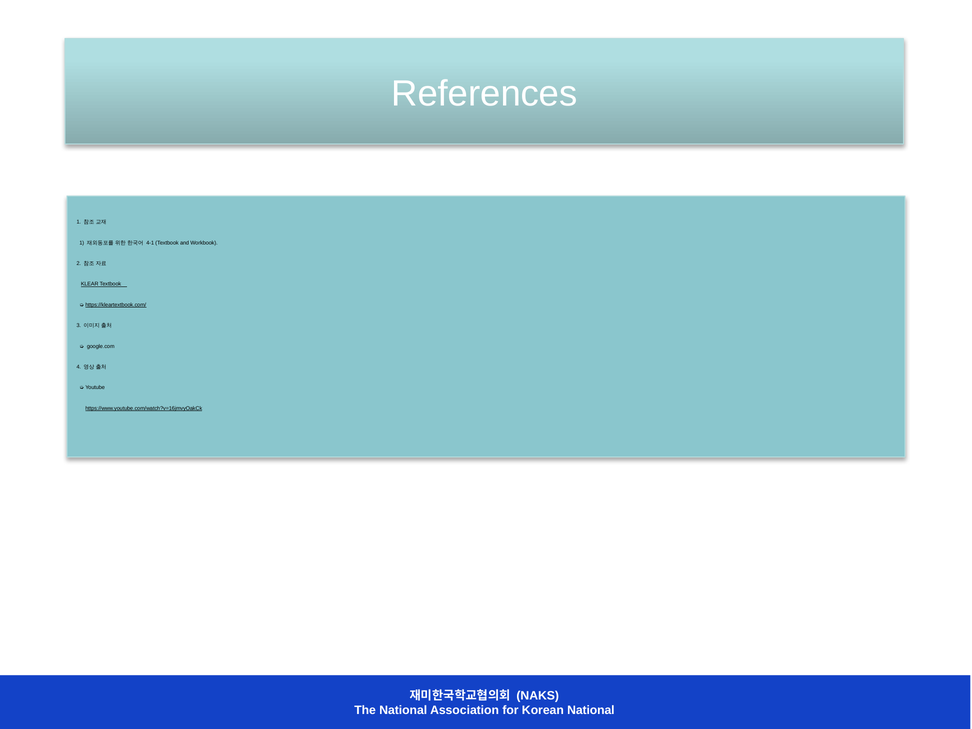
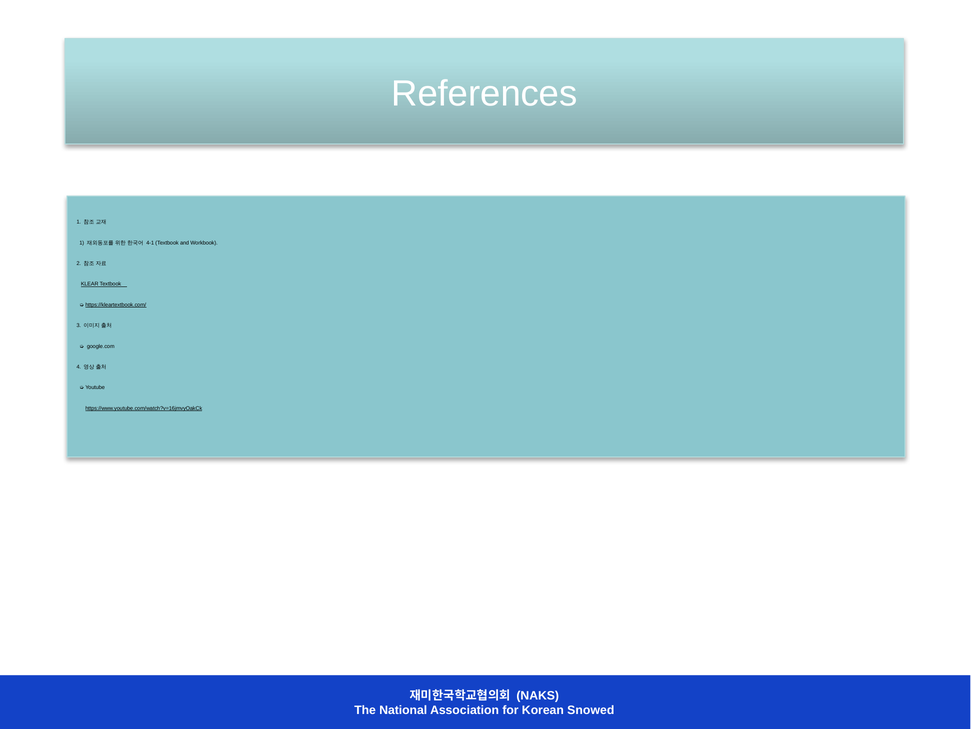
Korean National: National -> Snowed (591, 710)
